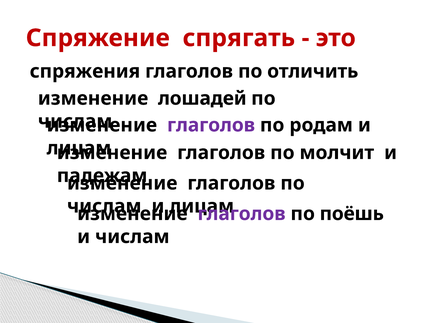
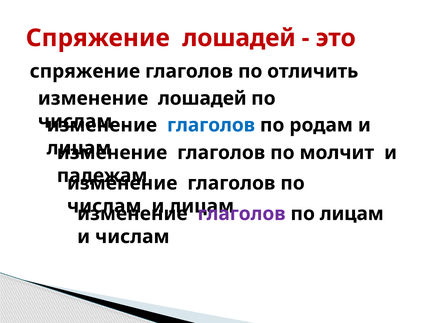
Спряжение спрягать: спрягать -> лошадей (239, 38)
спряжения: спряжения -> спряжение (85, 71)
глаголов colour: purple -> blue (211, 125)
по поёшь: поёшь -> лицам (352, 214)
